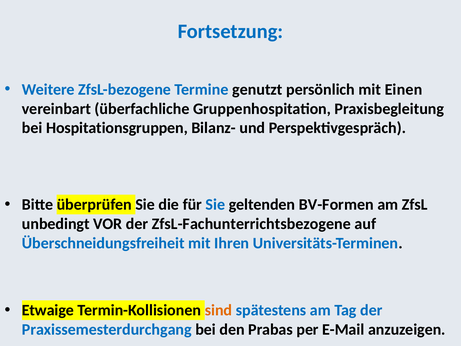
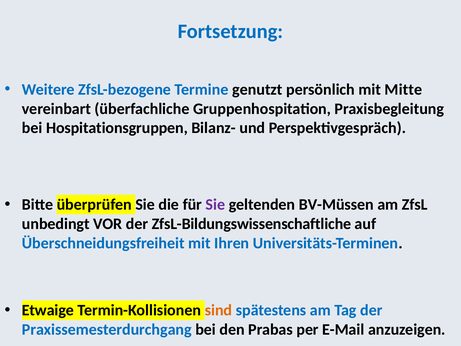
Einen: Einen -> Mitte (403, 89)
Sie colour: blue -> purple (215, 205)
BV-Formen: BV-Formen -> BV-Müssen (336, 205)
ZfsL-Fachunterrichtsbezogene: ZfsL-Fachunterrichtsbezogene -> ZfsL-Bildungswissenschaftliche (251, 224)
